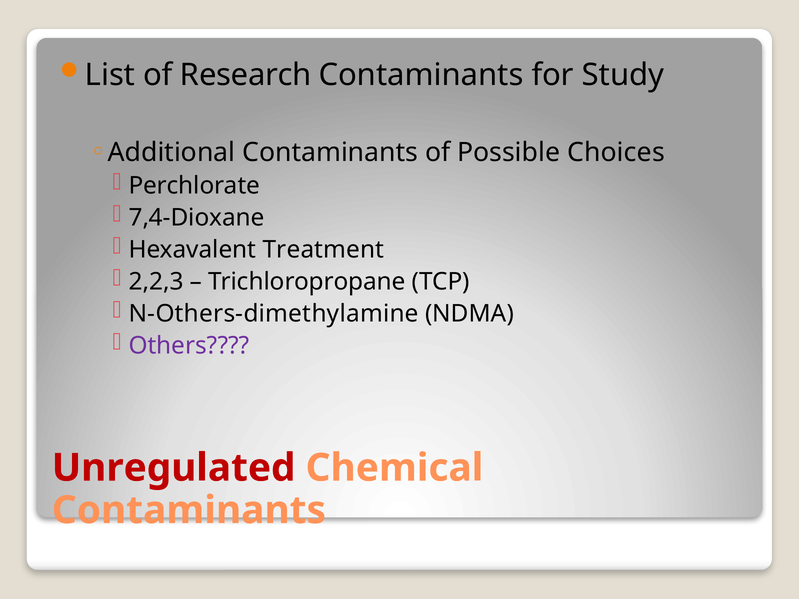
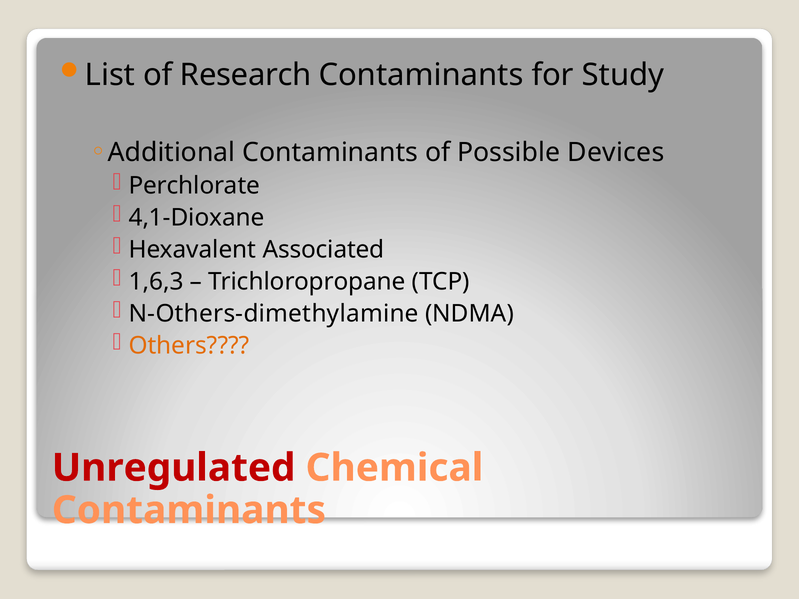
Choices: Choices -> Devices (616, 152)
7,4-Dioxane: 7,4-Dioxane -> 4,1-Dioxane (197, 218)
Treatment: Treatment -> Associated (324, 250)
2,2,3: 2,2,3 -> 1,6,3 (156, 282)
Others colour: purple -> orange (189, 346)
